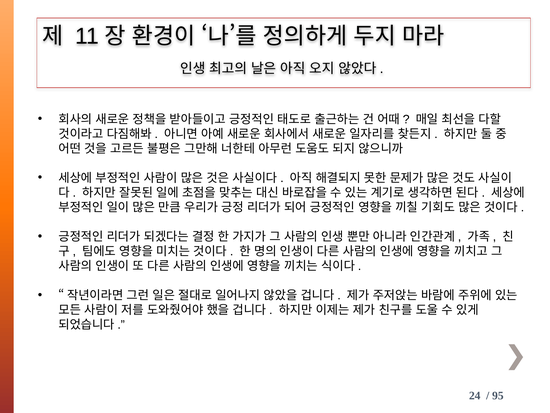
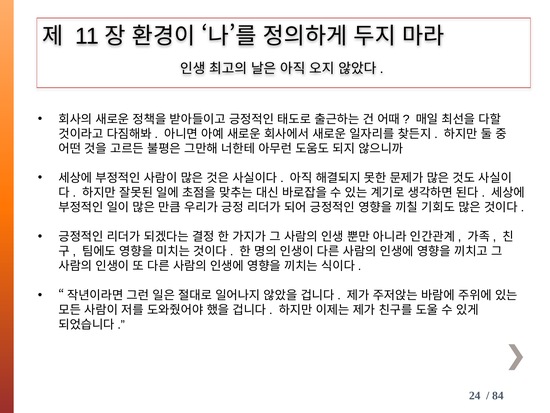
95: 95 -> 84 (498, 395)
